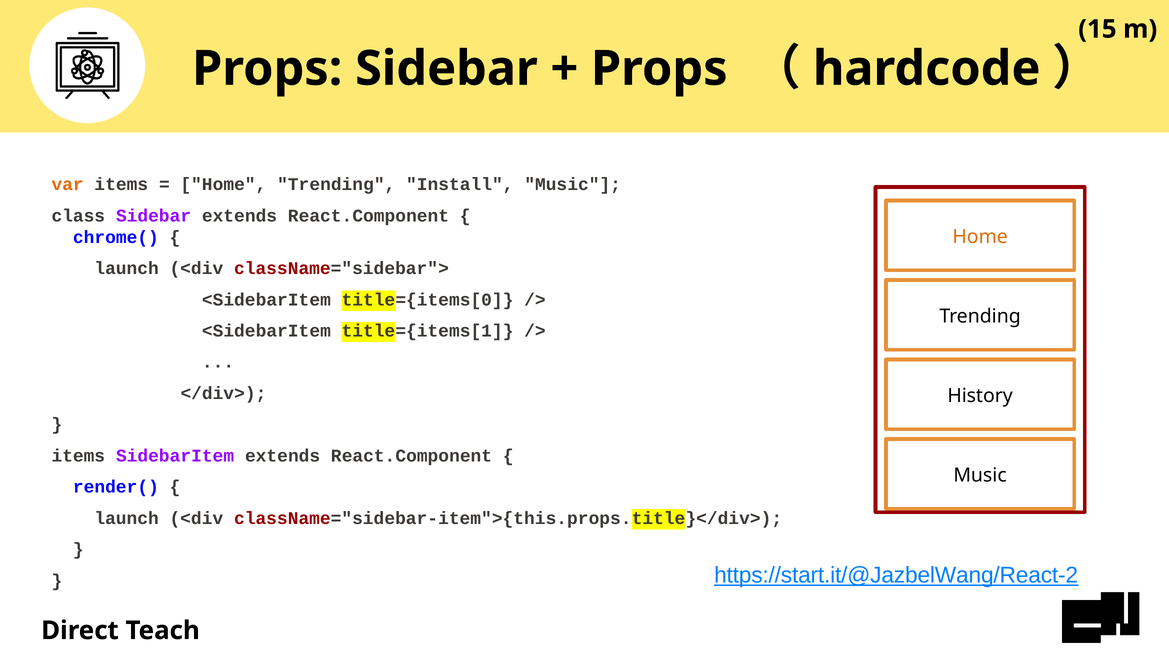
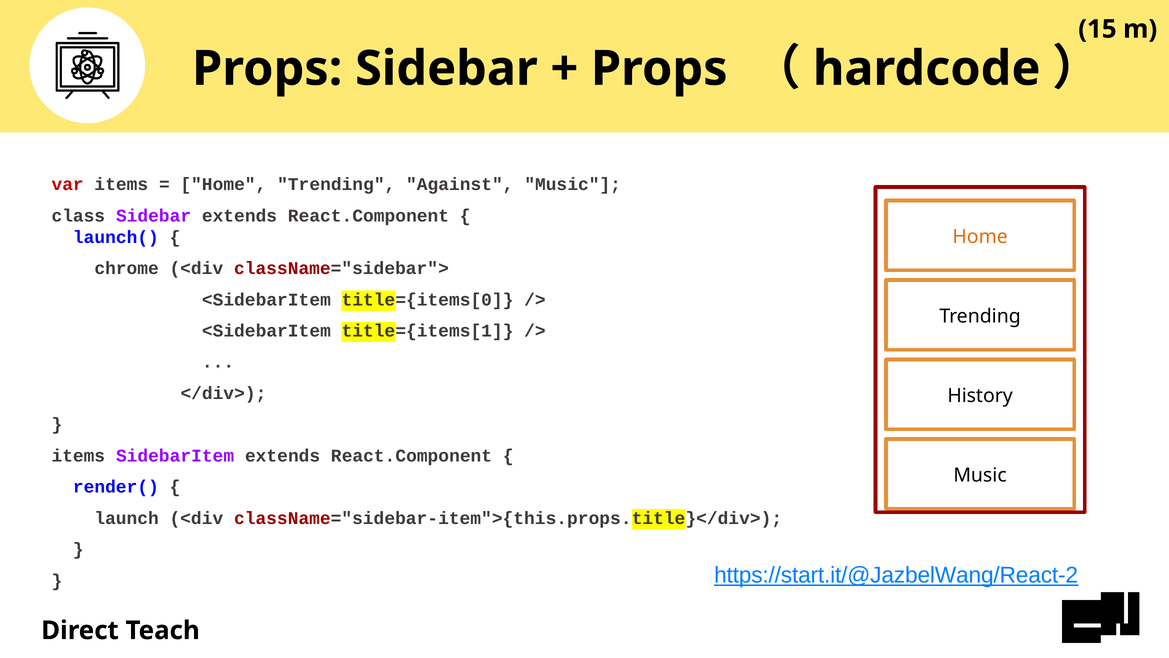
var colour: orange -> red (68, 184)
Install: Install -> Against (460, 184)
chrome(: chrome( -> launch( (116, 237)
launch: launch -> chrome (127, 268)
